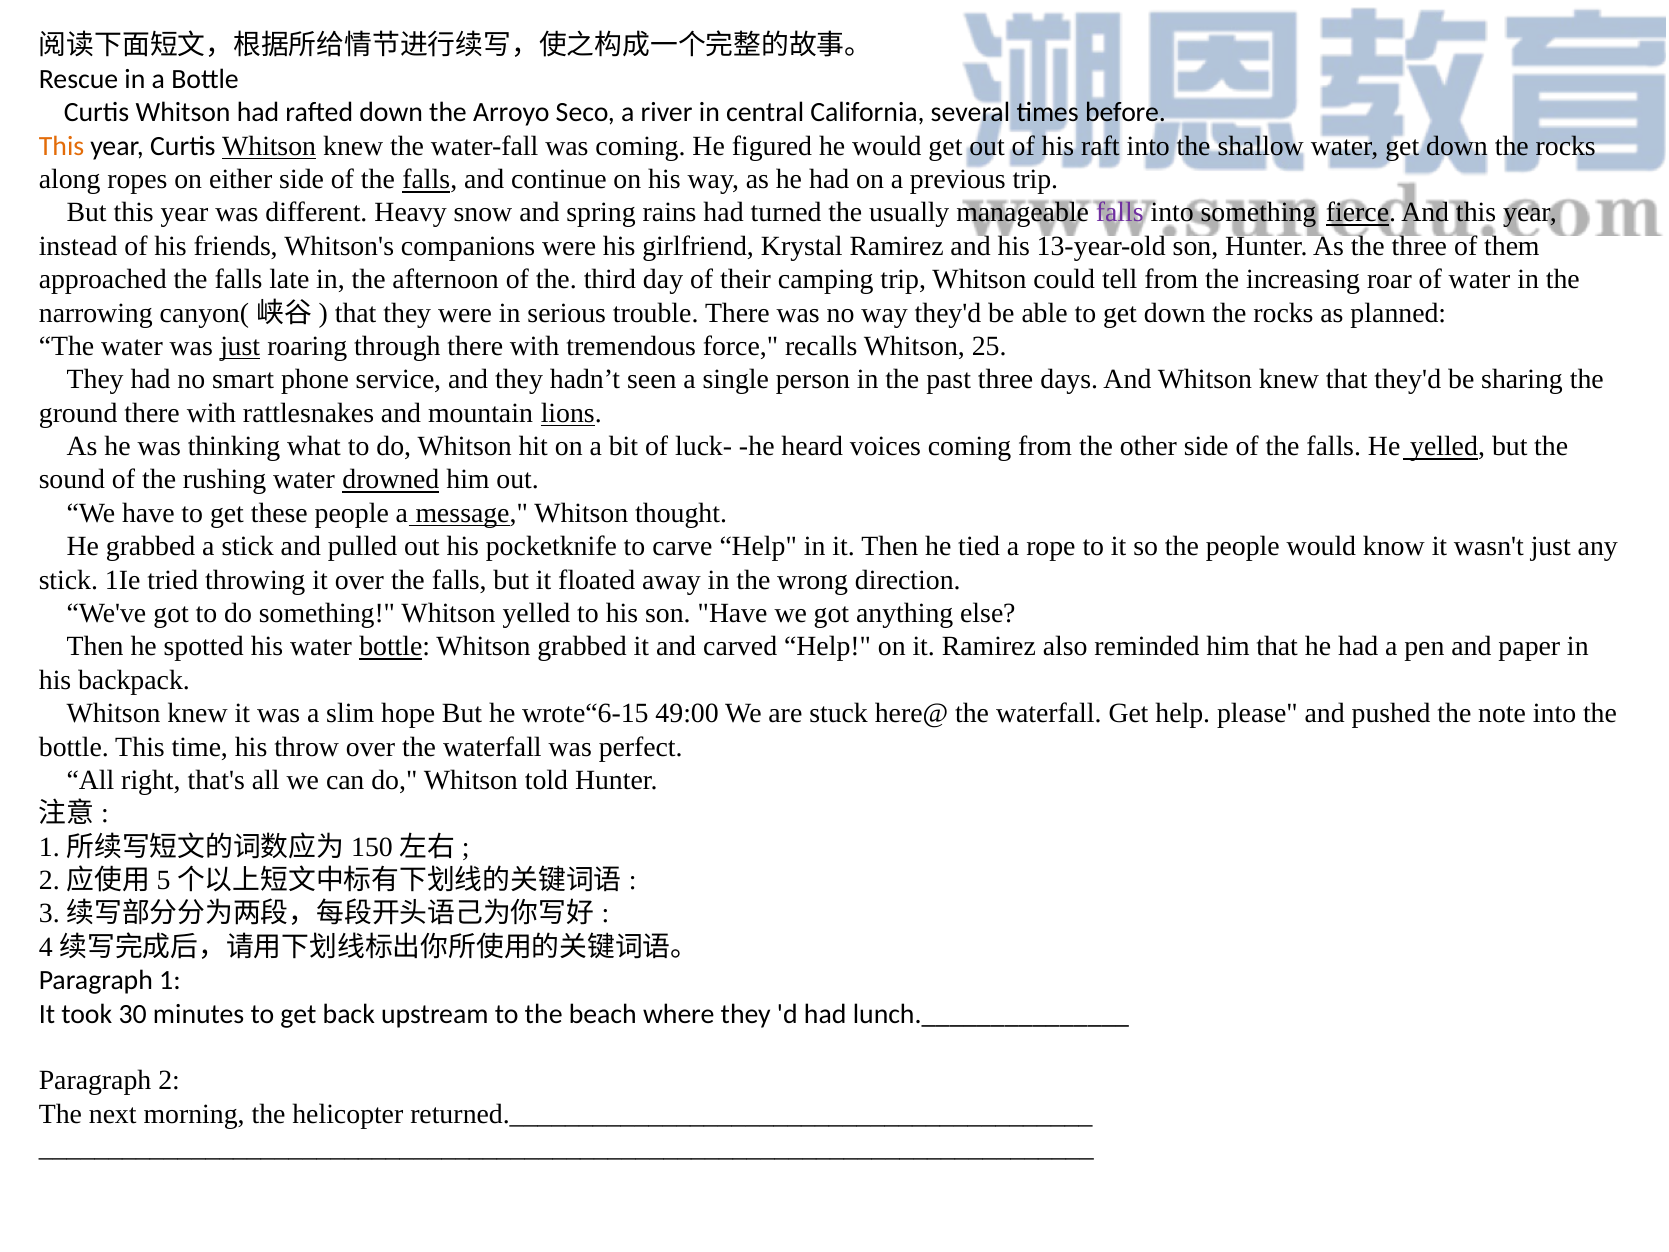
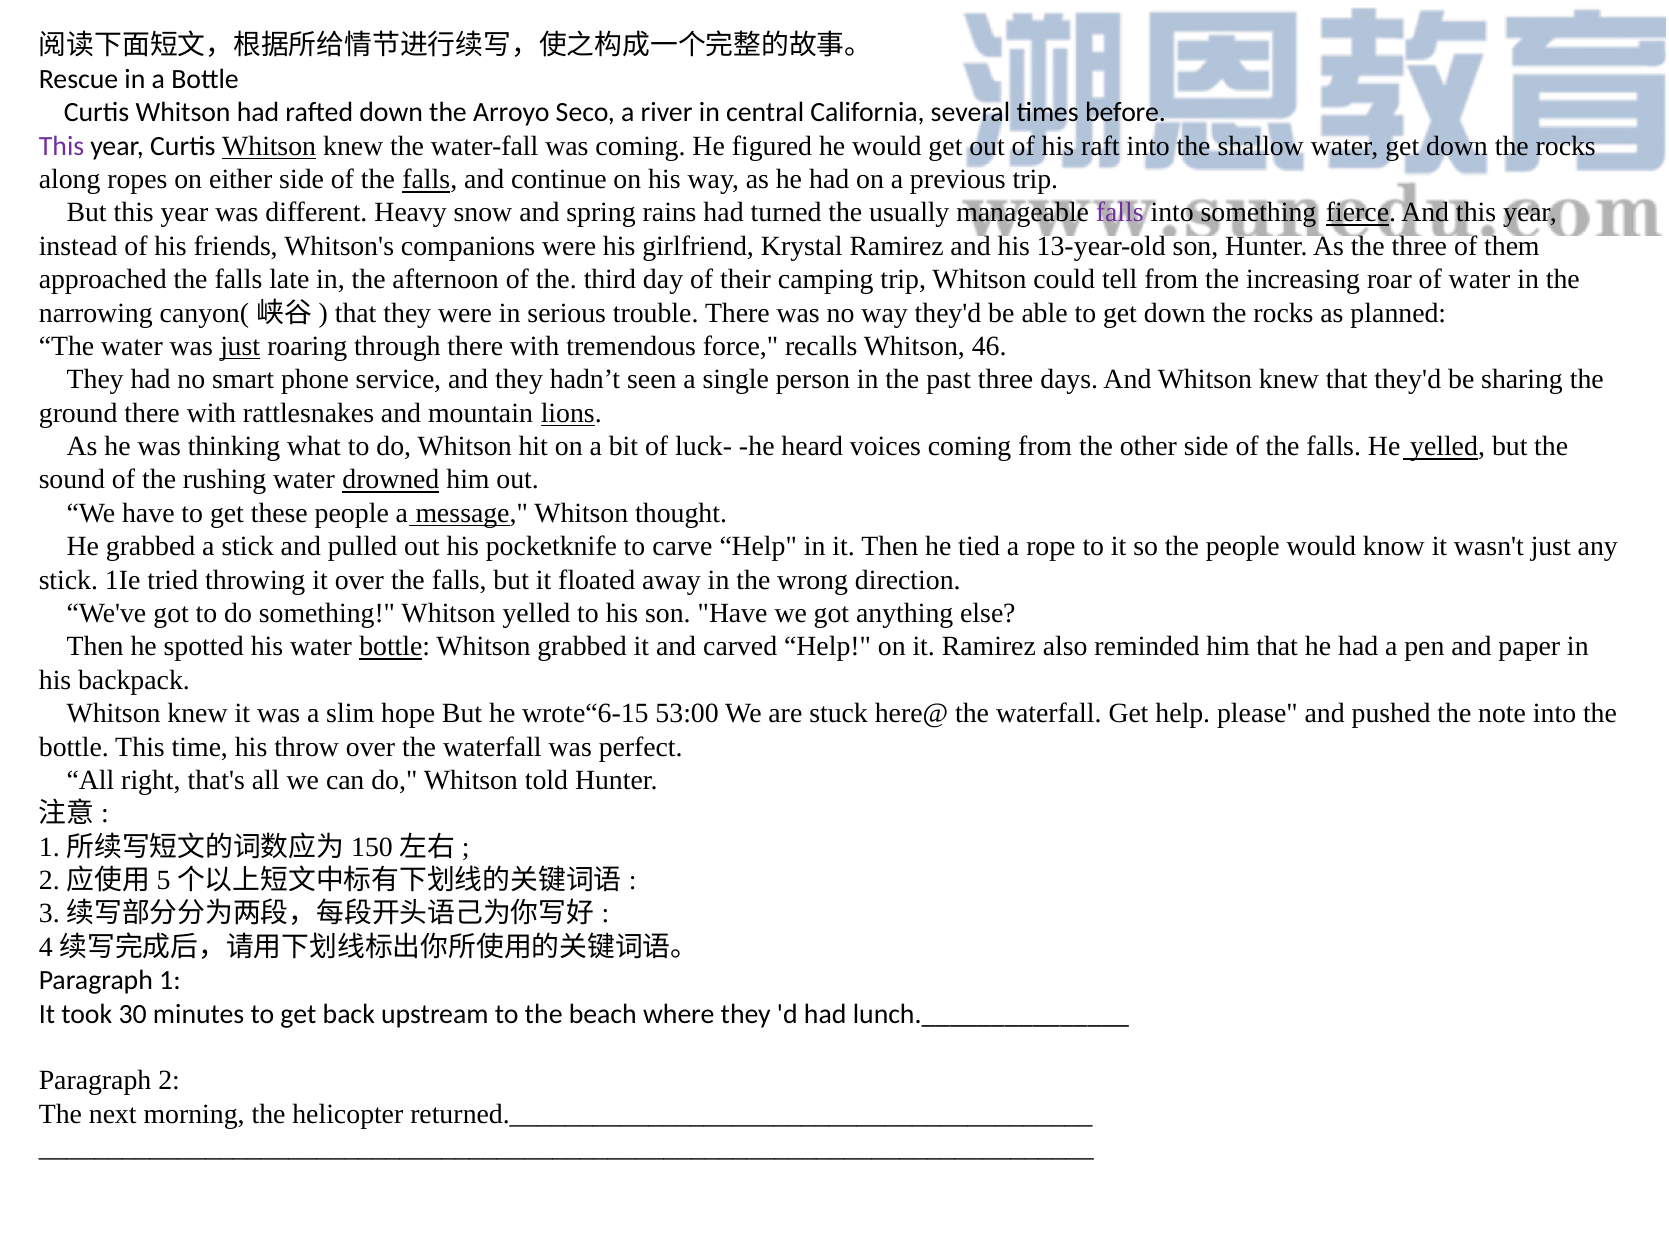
This colour: orange -> purple (62, 146)
25: 25 -> 46 (989, 346)
49:00: 49:00 -> 53:00 (687, 713)
